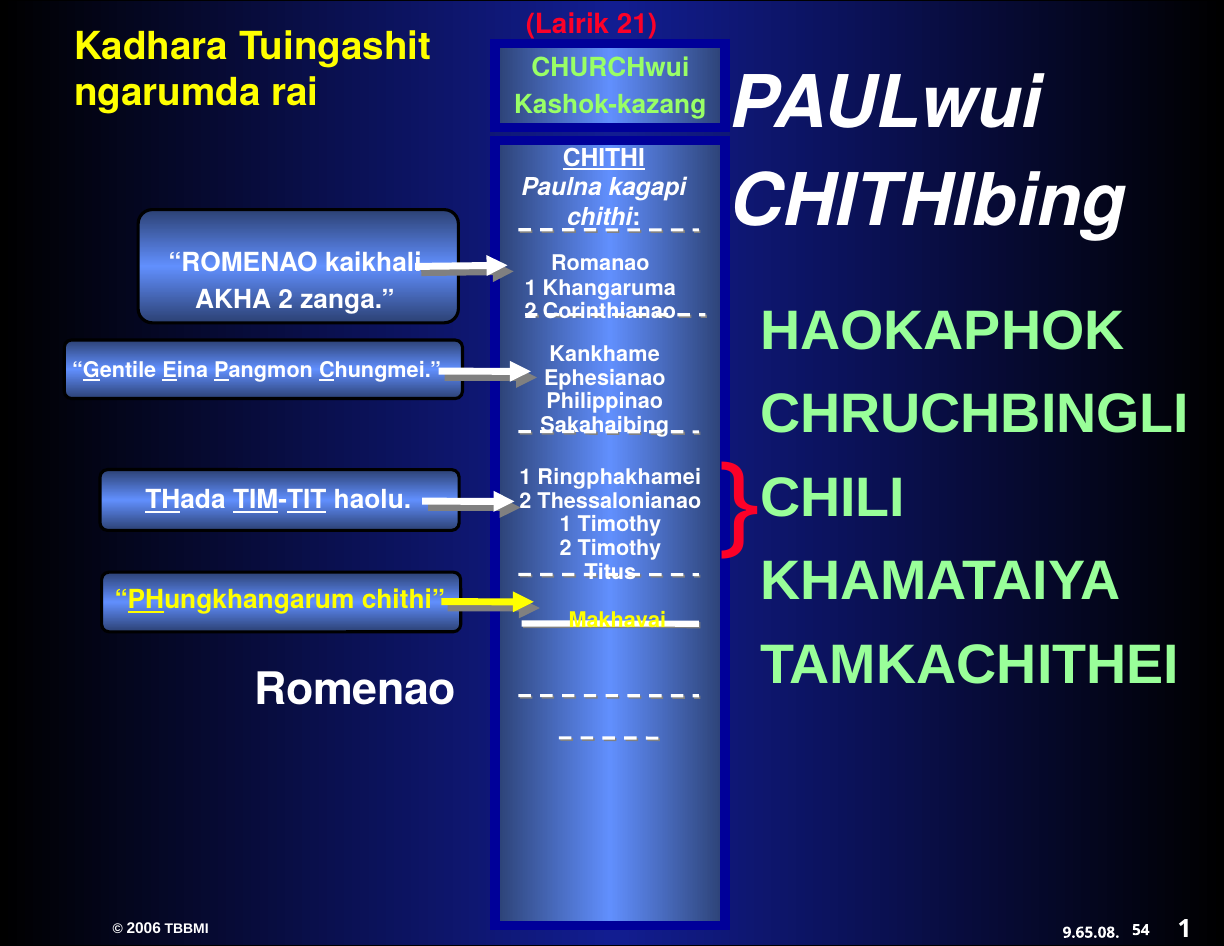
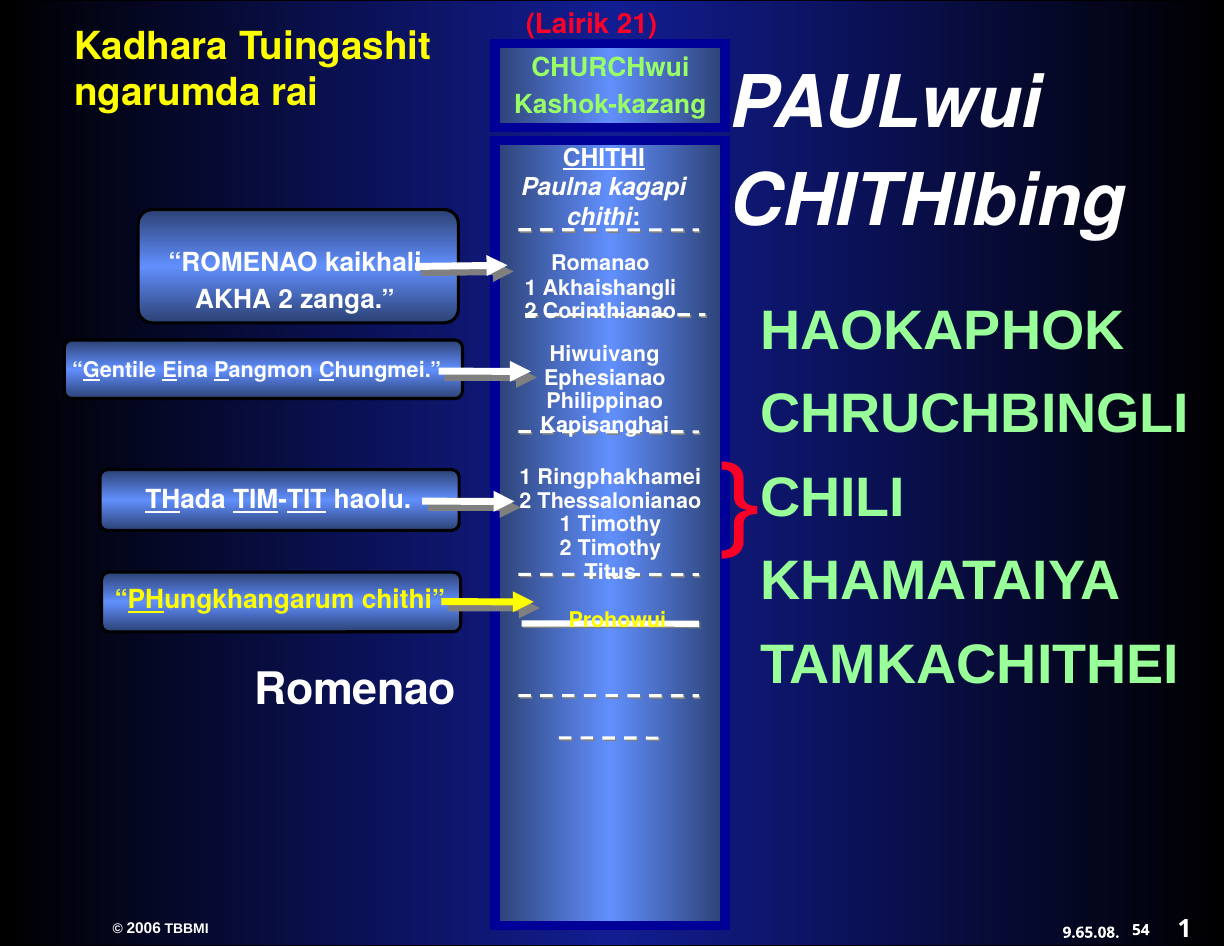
Khangaruma: Khangaruma -> Akhaishangli (609, 288)
Kankhame: Kankhame -> Hiwuivang (605, 354)
Sakahaibing: Sakahaibing -> Kapisanghai (605, 425)
Makhavai: Makhavai -> Prohowui (617, 621)
